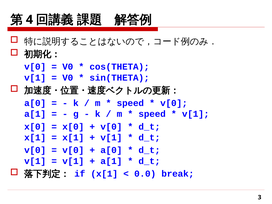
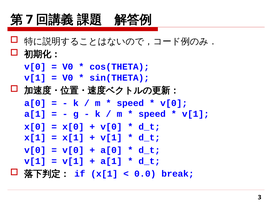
4: 4 -> 7 (29, 20)
